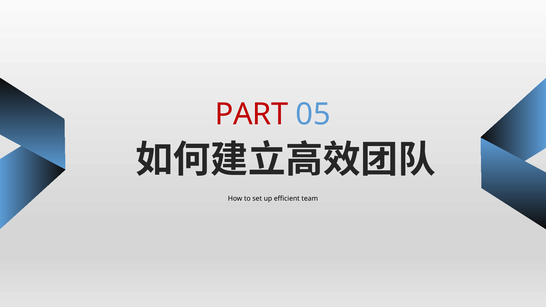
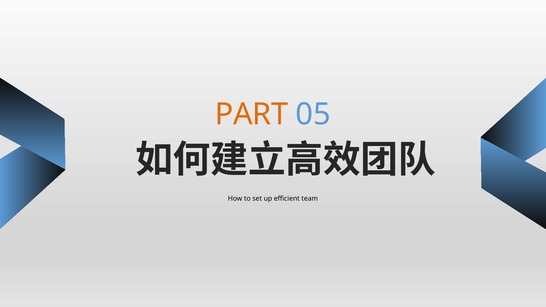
PART colour: red -> orange (251, 114)
